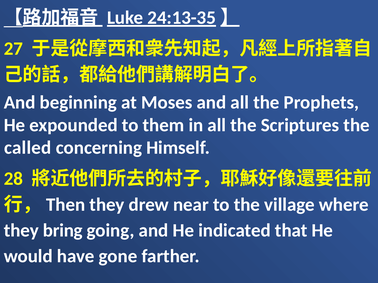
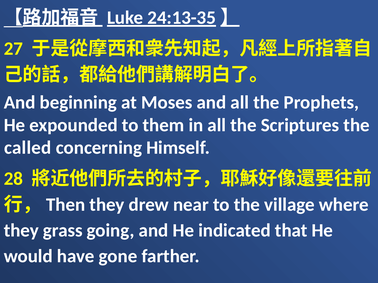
bring: bring -> grass (63, 231)
